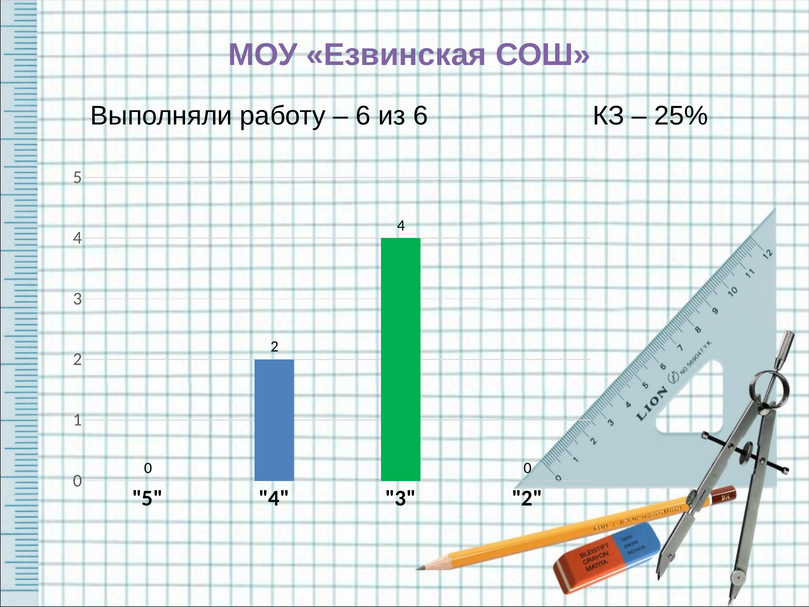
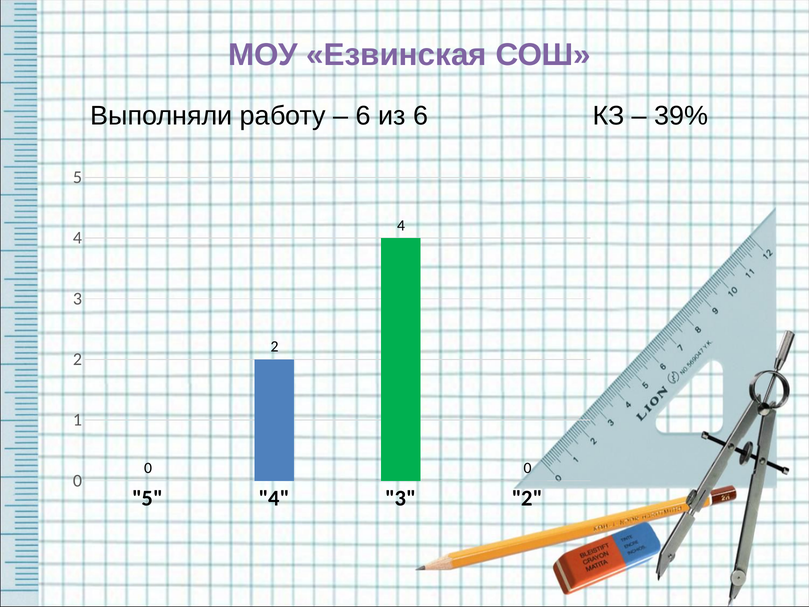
25%: 25% -> 39% (681, 116)
